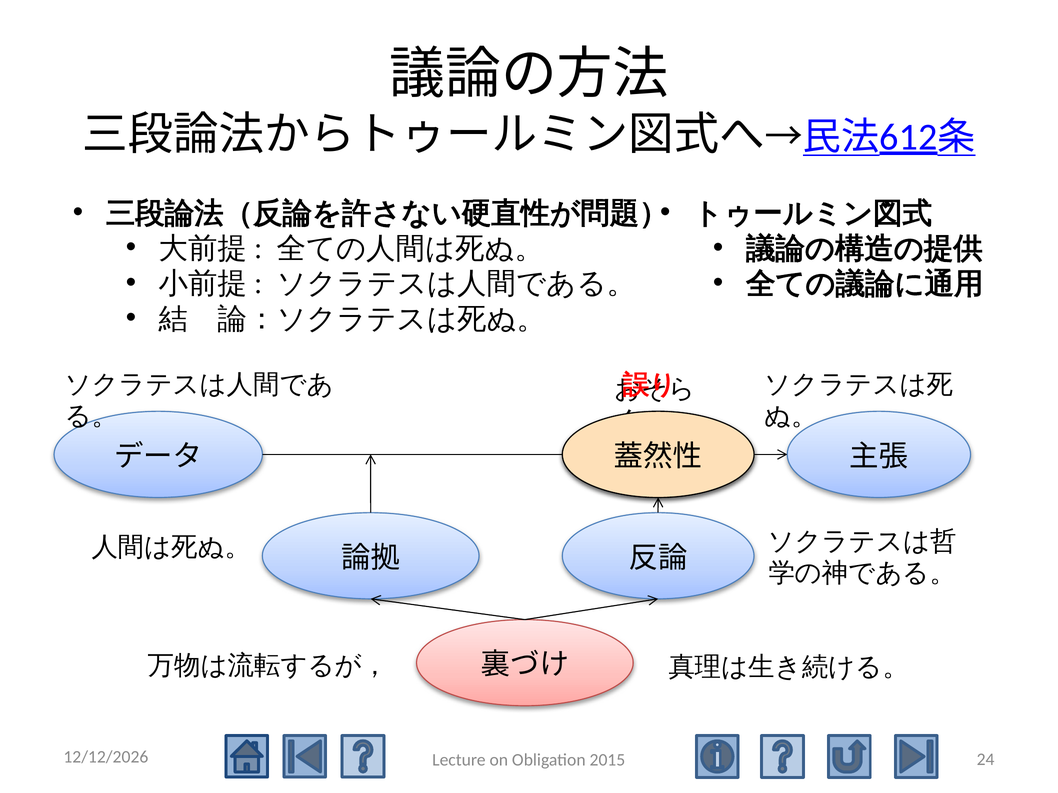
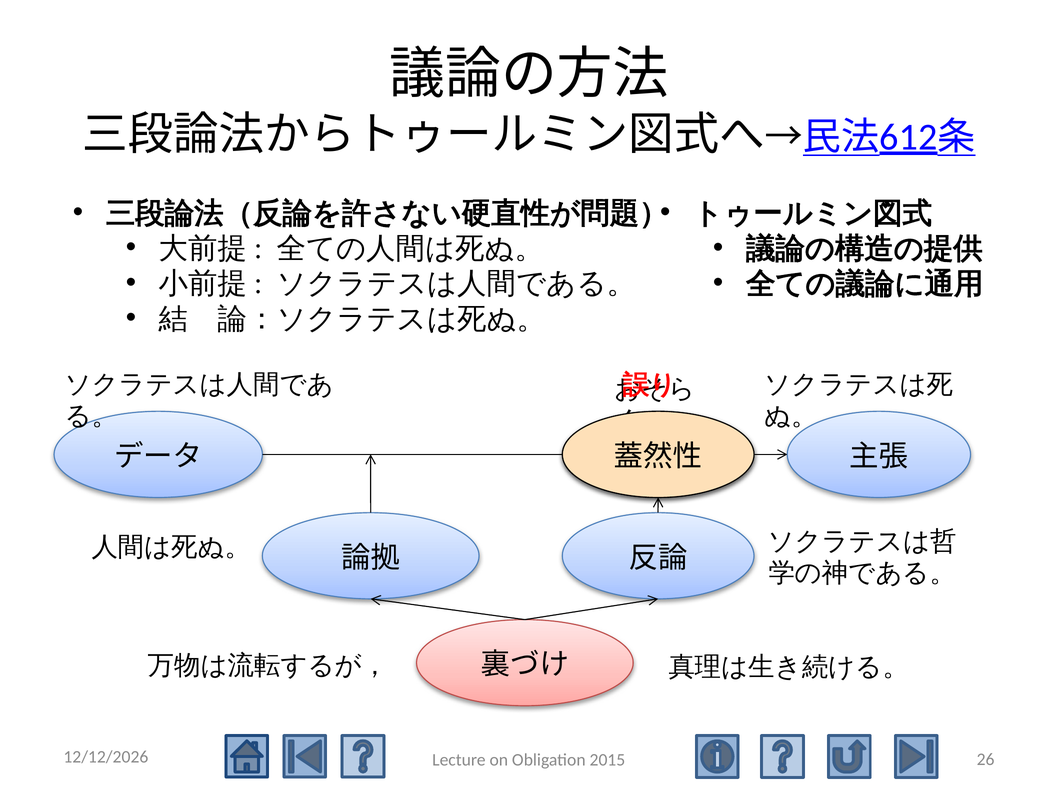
24: 24 -> 26 (986, 760)
